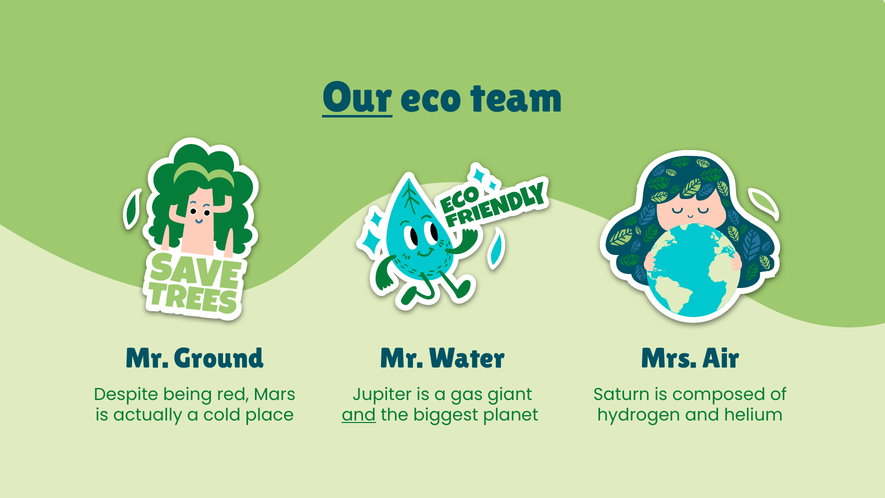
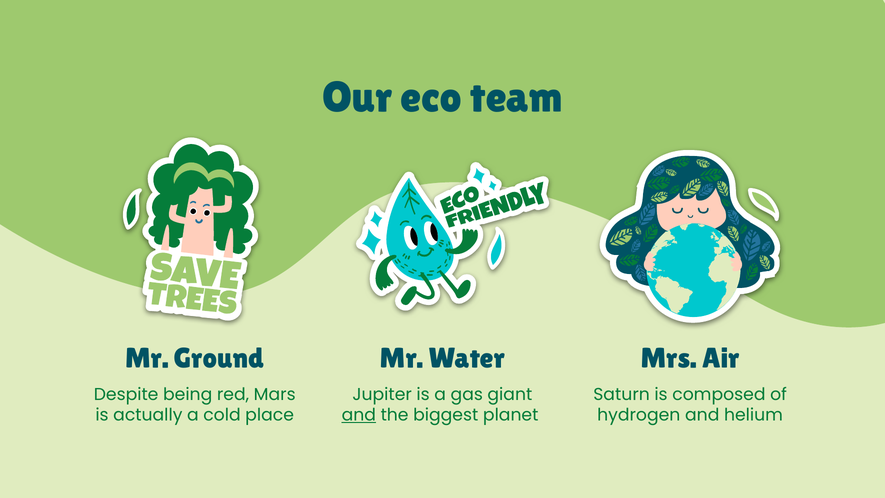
Our underline: present -> none (357, 98)
